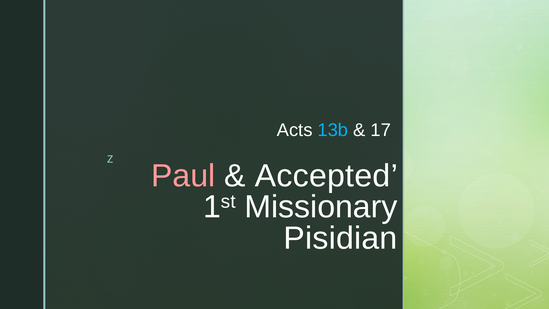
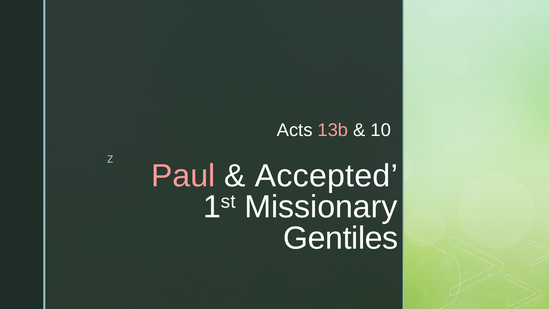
13b colour: light blue -> pink (333, 130)
17: 17 -> 10 (381, 130)
Pisidian: Pisidian -> Gentiles (341, 238)
